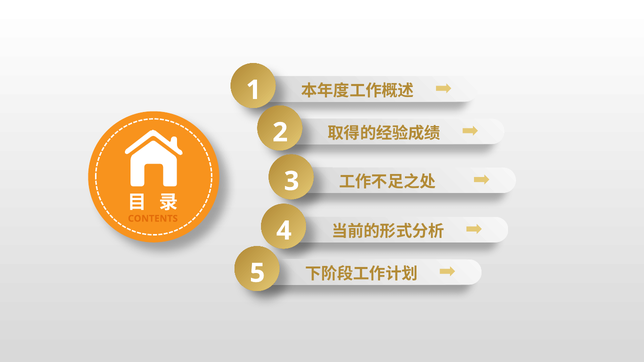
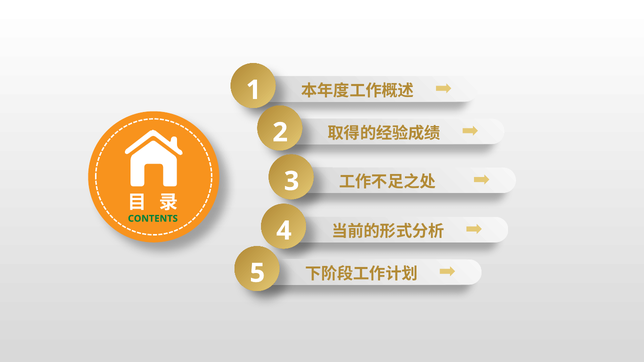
CONTENTS colour: orange -> green (153, 219)
